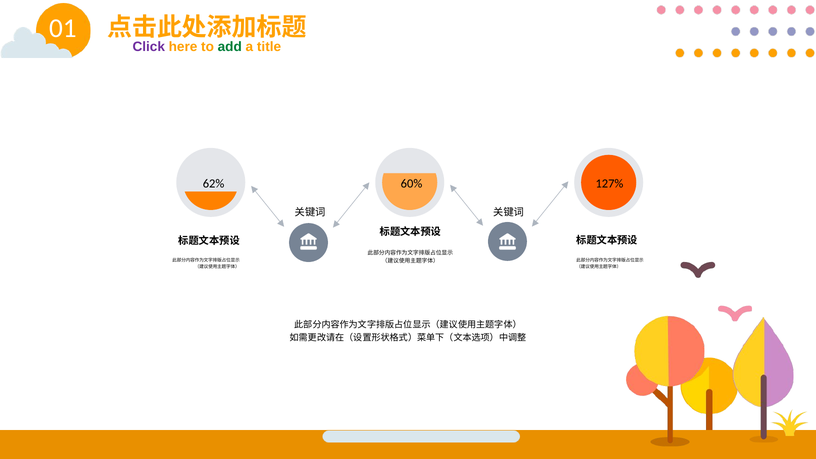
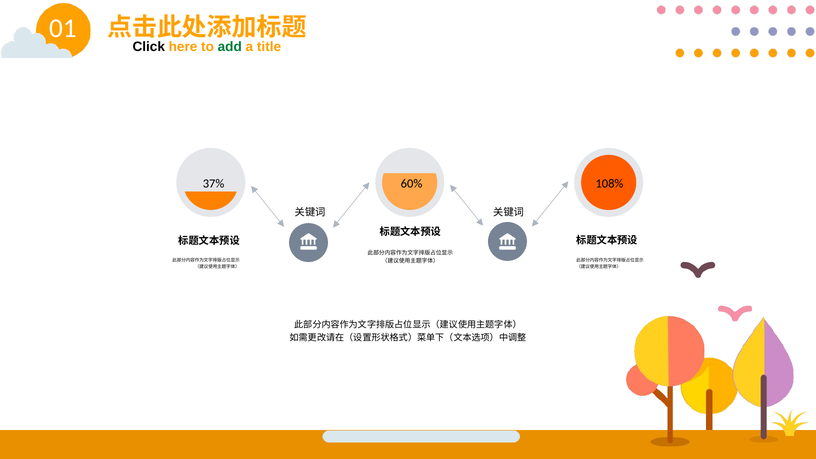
Click colour: purple -> black (149, 47)
62%: 62% -> 37% (214, 184)
127%: 127% -> 108% (609, 184)
